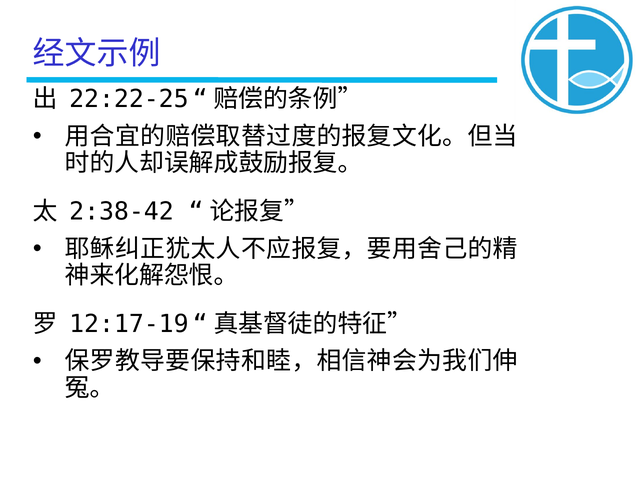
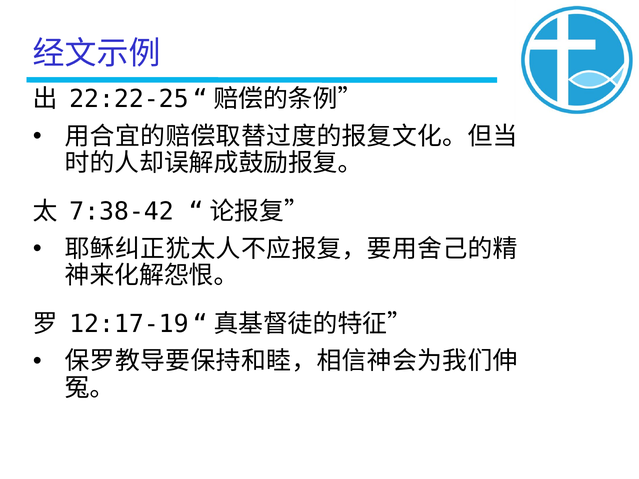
2:38-42: 2:38-42 -> 7:38-42 (121, 211)
